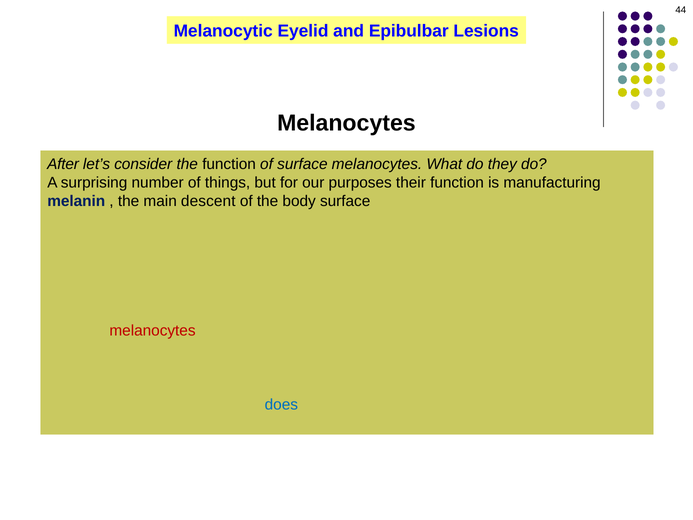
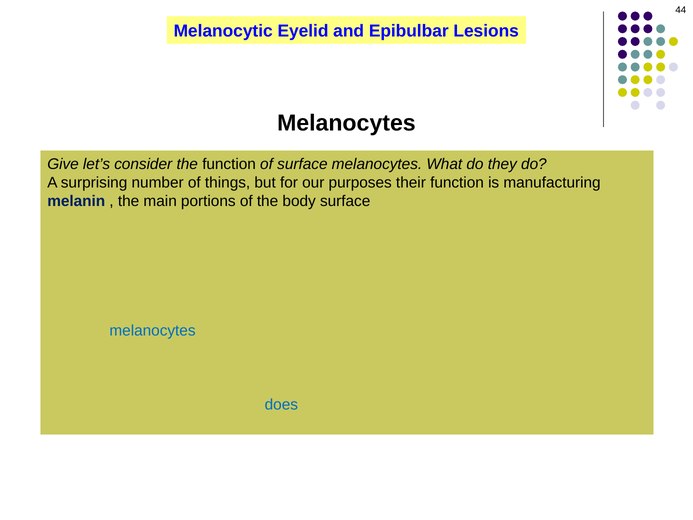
After: After -> Give (63, 164)
descent: descent -> portions (208, 201)
melanocytes colour: red -> blue (153, 330)
